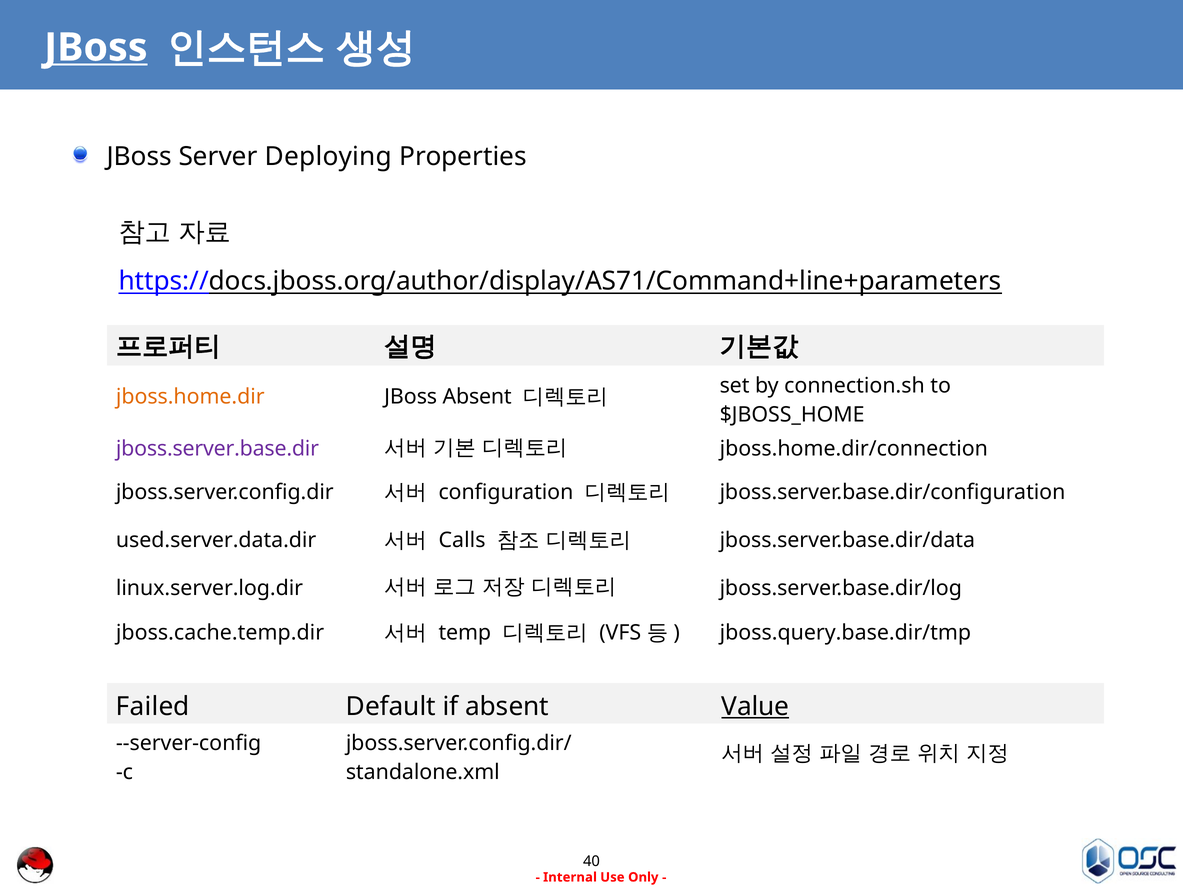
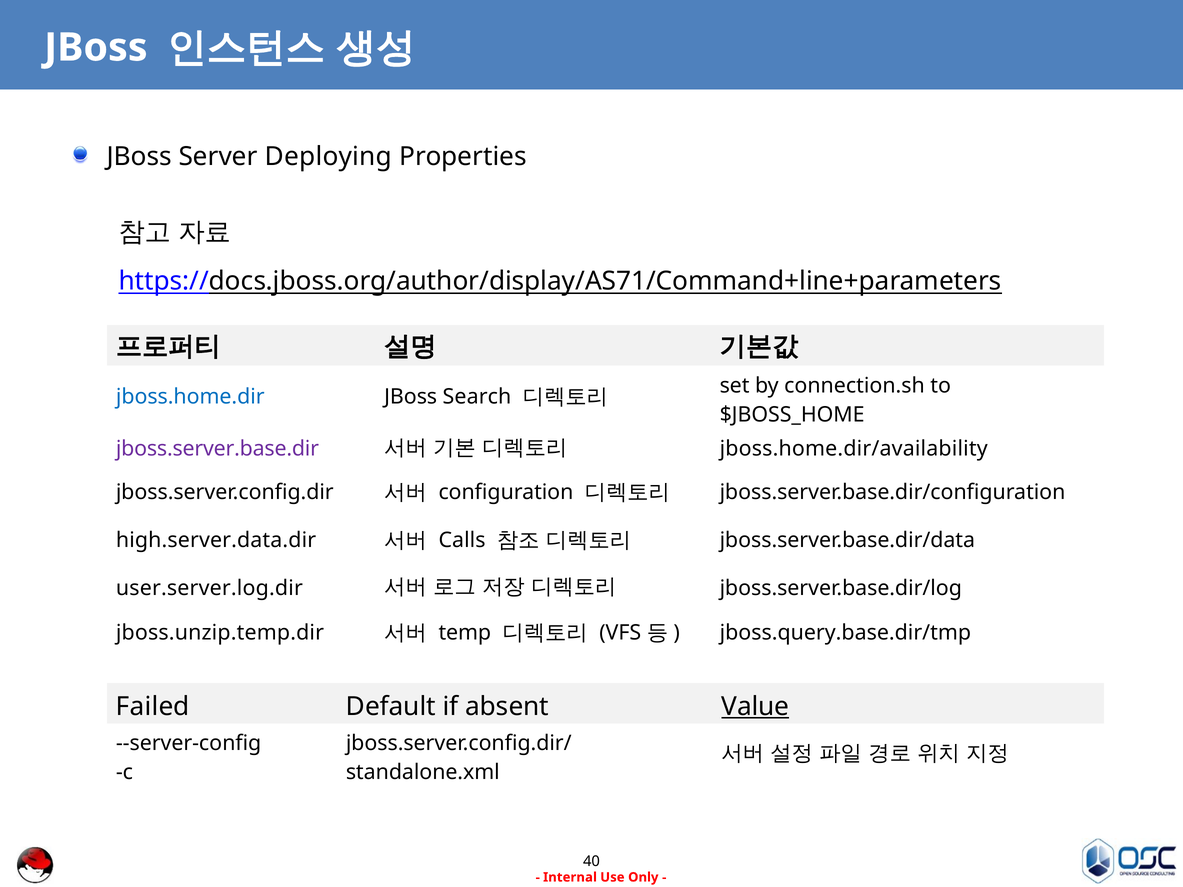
JBoss underline: present -> none (96, 48)
jboss.home.dir colour: orange -> blue (190, 397)
JBoss Absent: Absent -> Search (477, 397)
jboss.home.dir/connection: jboss.home.dir/connection -> jboss.home.dir/availability (854, 449)
used.server.data.dir: used.server.data.dir -> high.server.data.dir (216, 540)
linux.server.log.dir: linux.server.log.dir -> user.server.log.dir (209, 588)
jboss.cache.temp.dir: jboss.cache.temp.dir -> jboss.unzip.temp.dir (220, 633)
